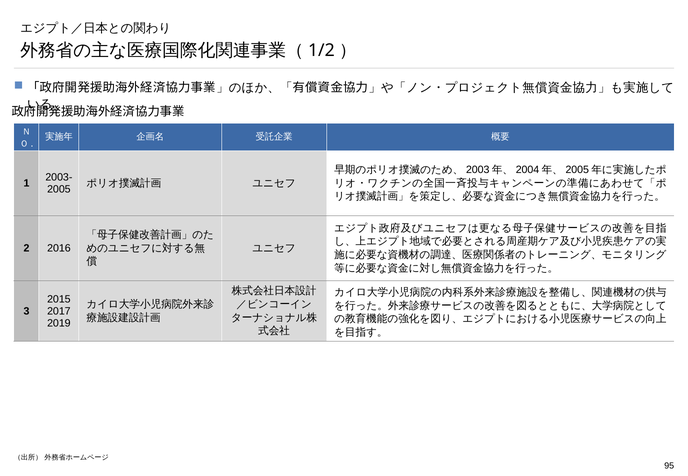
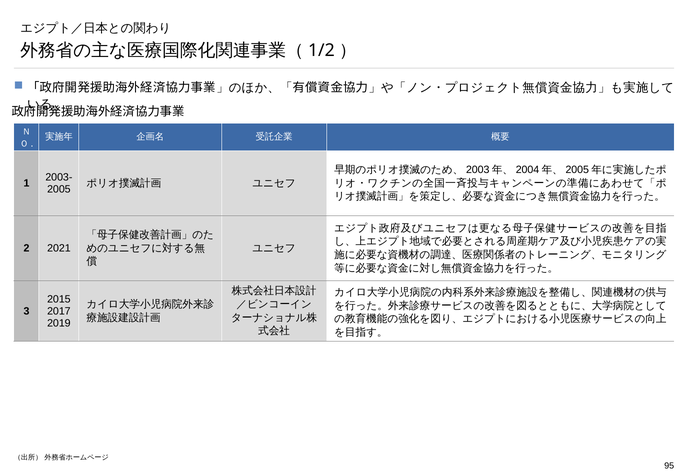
2016: 2016 -> 2021 (59, 248)
